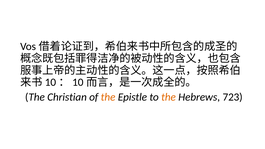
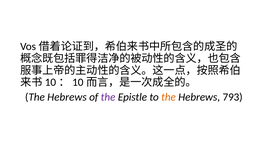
Christian: Christian -> Hebrews (67, 97)
the colour: orange -> purple (108, 97)
723: 723 -> 793 (233, 97)
